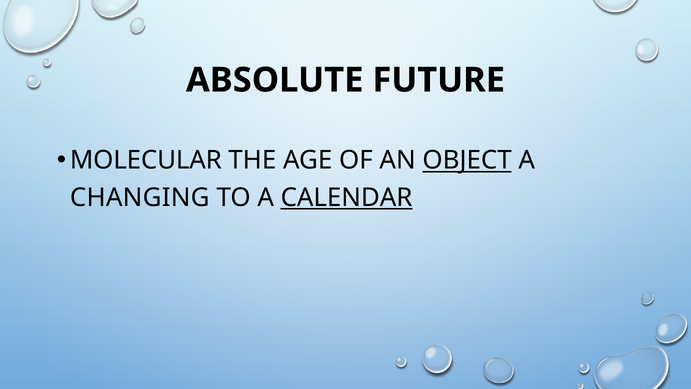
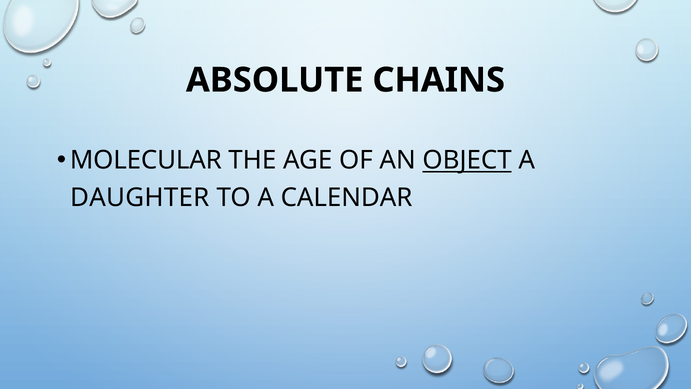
FUTURE: FUTURE -> CHAINS (439, 80)
CHANGING: CHANGING -> DAUGHTER (140, 198)
CALENDAR underline: present -> none (347, 198)
